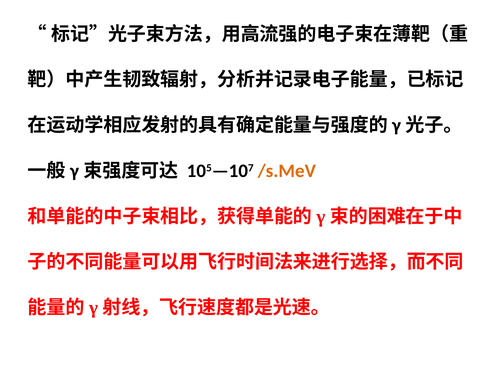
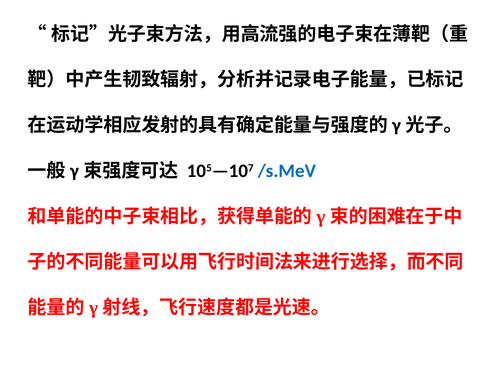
/s.MeV colour: orange -> blue (287, 171)
